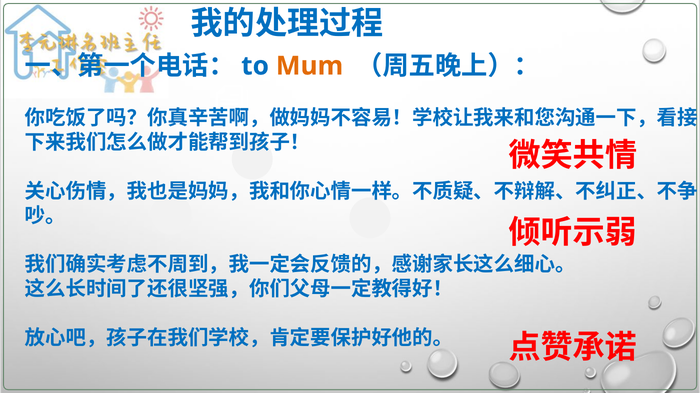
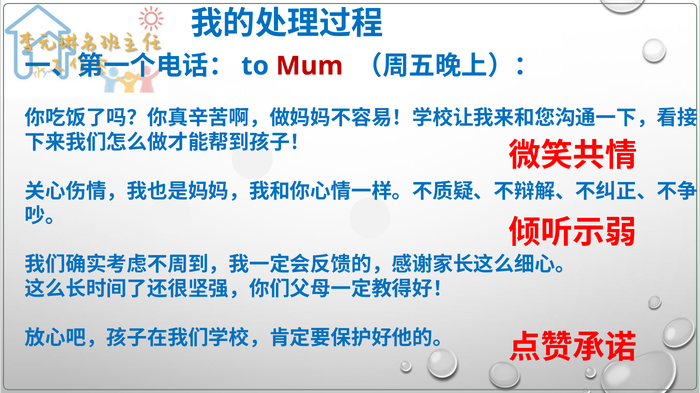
Mum colour: orange -> red (309, 66)
